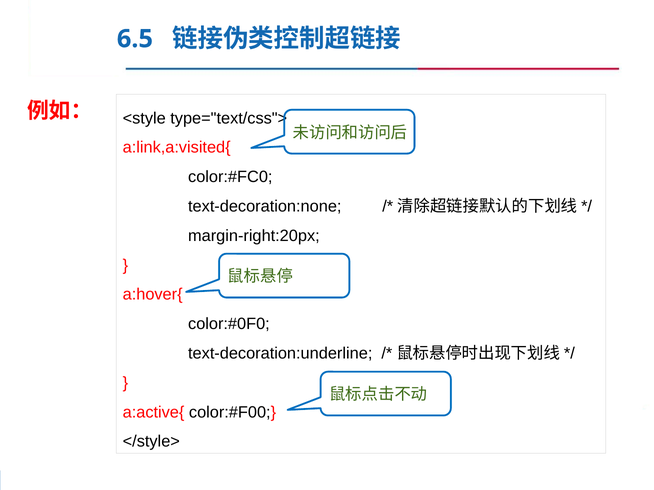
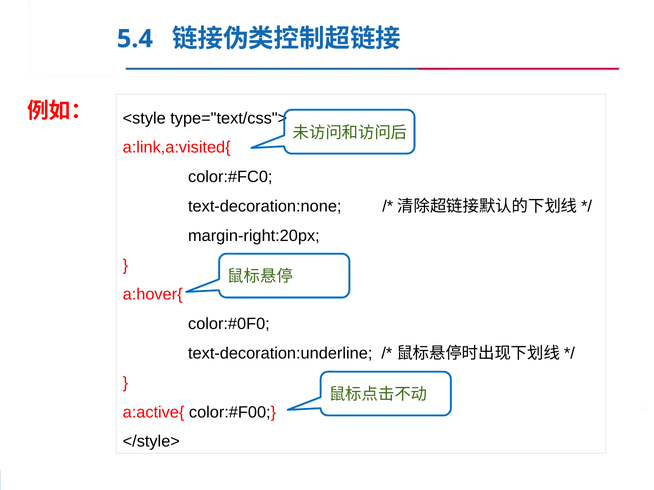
6.5: 6.5 -> 5.4 (135, 39)
